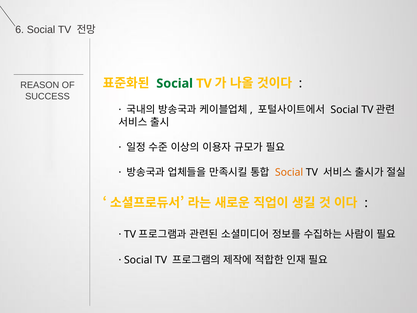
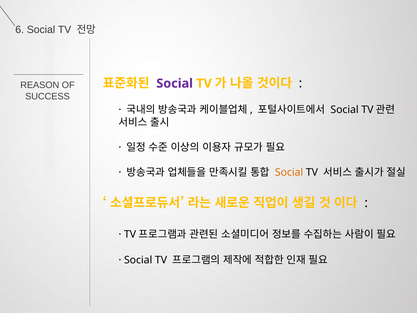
Social colour: green -> purple (175, 83)
